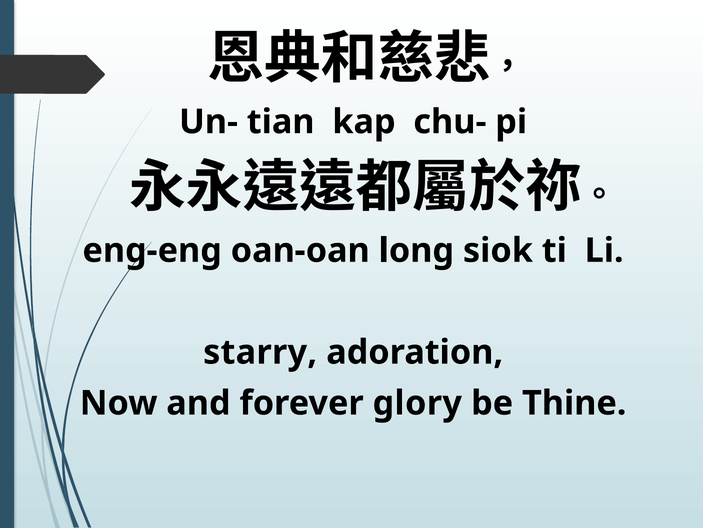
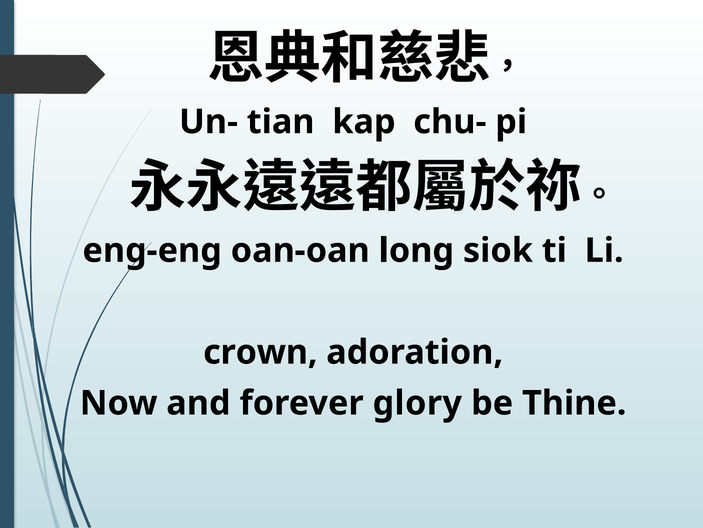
starry: starry -> crown (260, 352)
